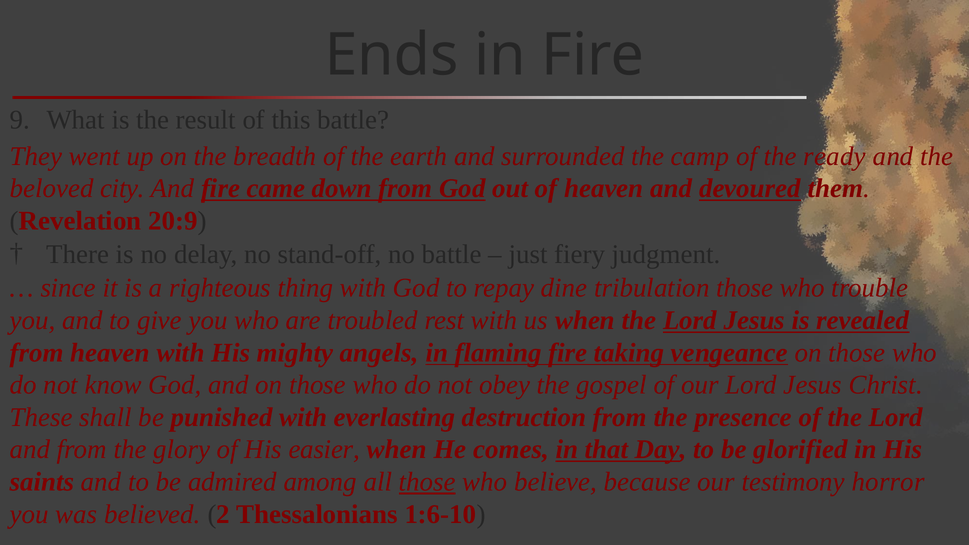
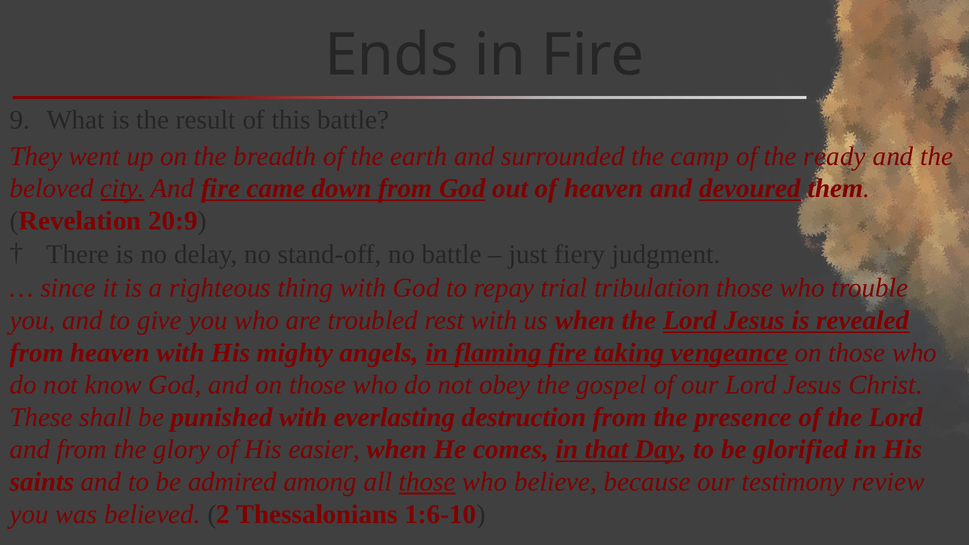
city underline: none -> present (123, 188)
dine: dine -> trial (564, 288)
horror: horror -> review (888, 482)
